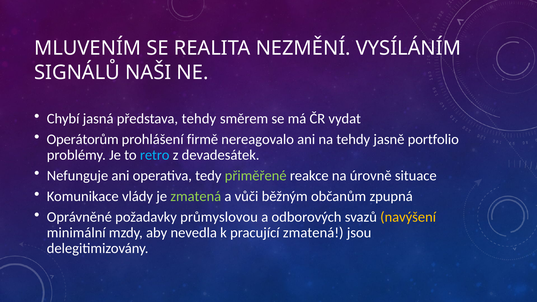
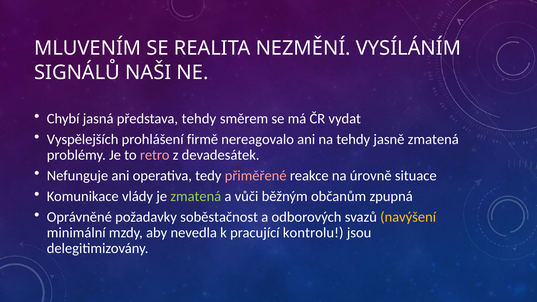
Operátorům: Operátorům -> Vyspělejších (83, 139)
jasně portfolio: portfolio -> zmatená (433, 139)
retro colour: light blue -> pink (155, 155)
přiměřené colour: light green -> pink (256, 176)
průmyslovou: průmyslovou -> soběstačnost (219, 217)
pracující zmatená: zmatená -> kontrolu (313, 233)
